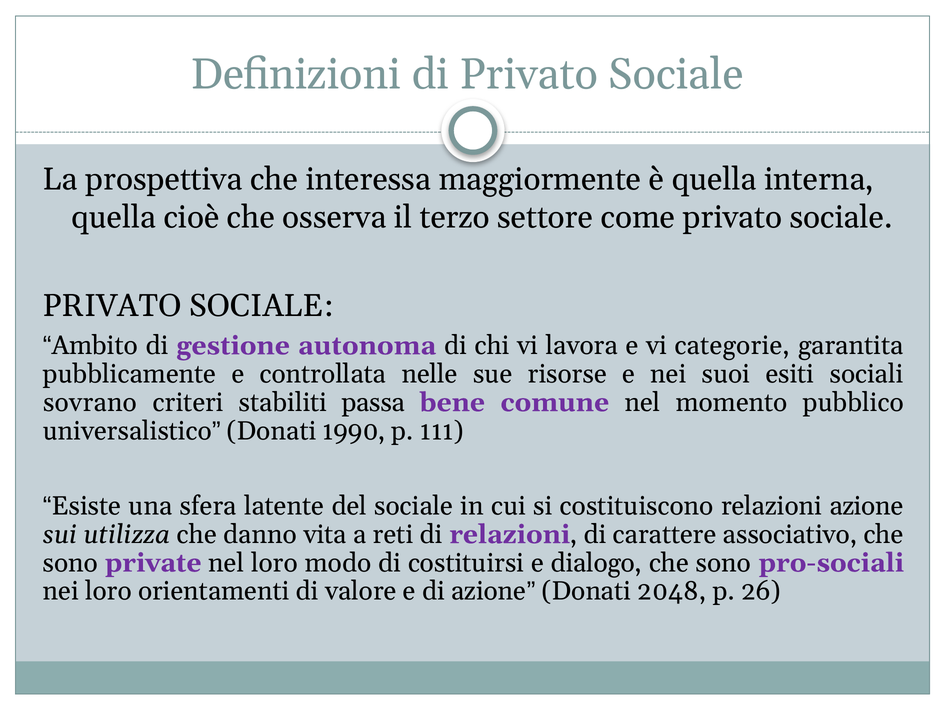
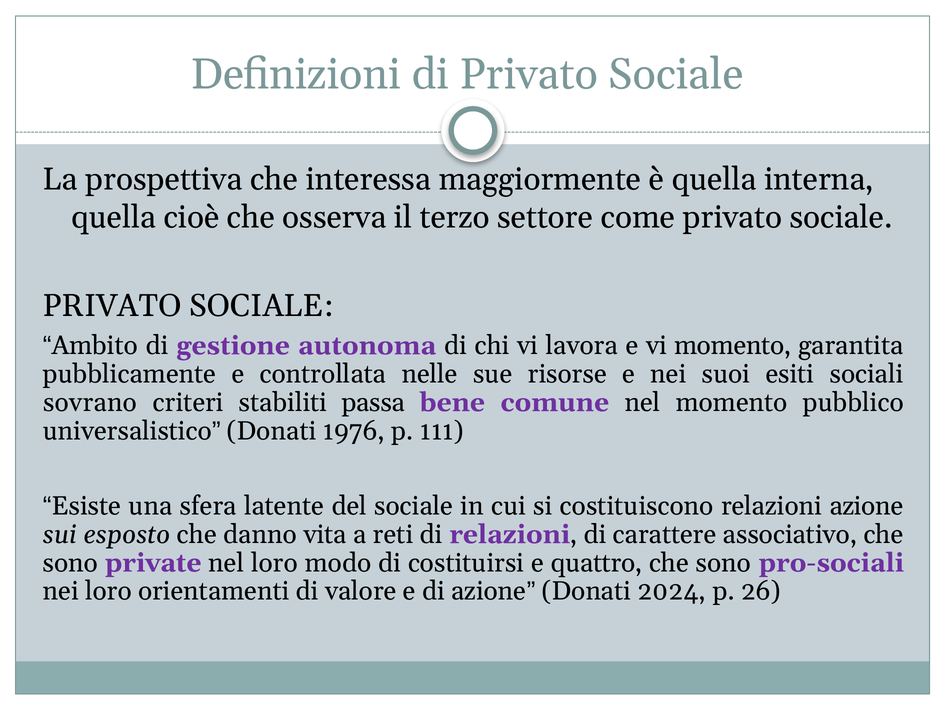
vi categorie: categorie -> momento (733, 345)
1990: 1990 -> 1976 (354, 431)
utilizza: utilizza -> esposto (127, 534)
dialogo: dialogo -> quattro (596, 562)
2048: 2048 -> 2024 (672, 591)
